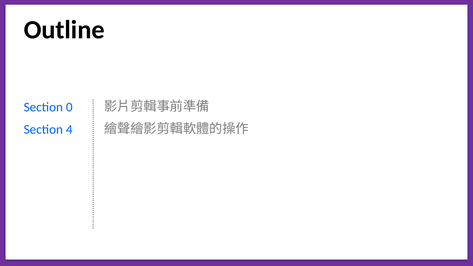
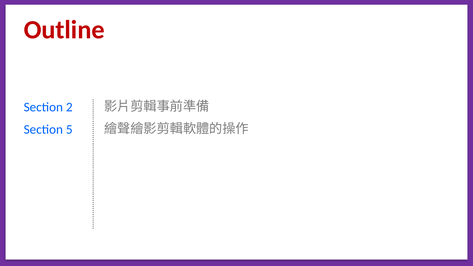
Outline colour: black -> red (64, 30)
0: 0 -> 2 (69, 107)
4: 4 -> 5 (69, 130)
